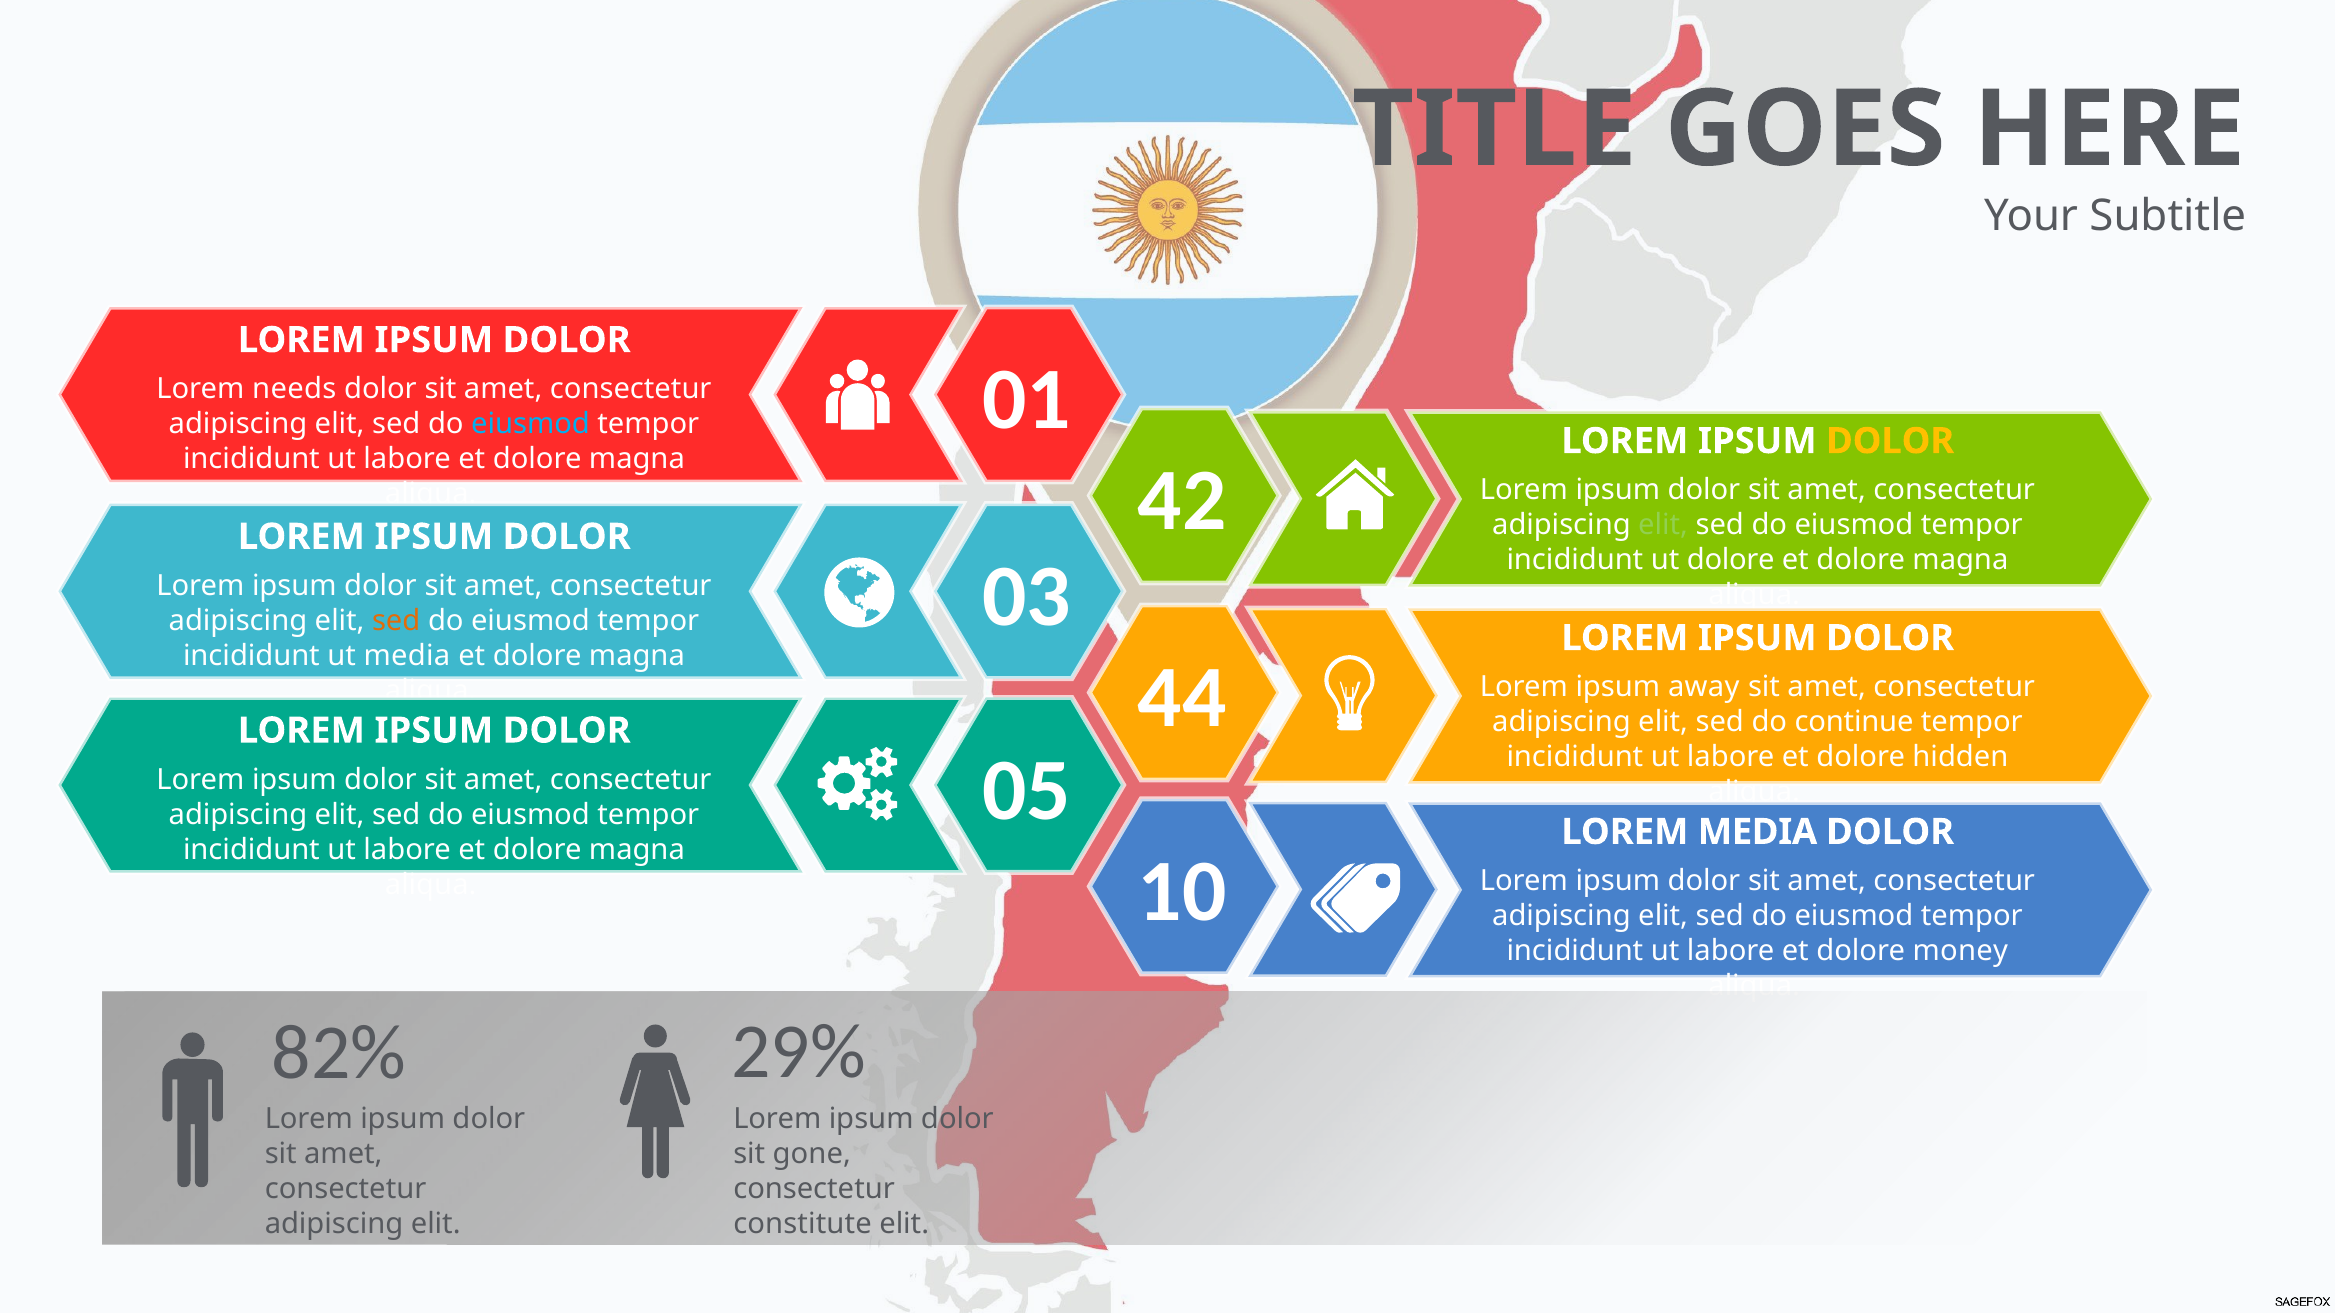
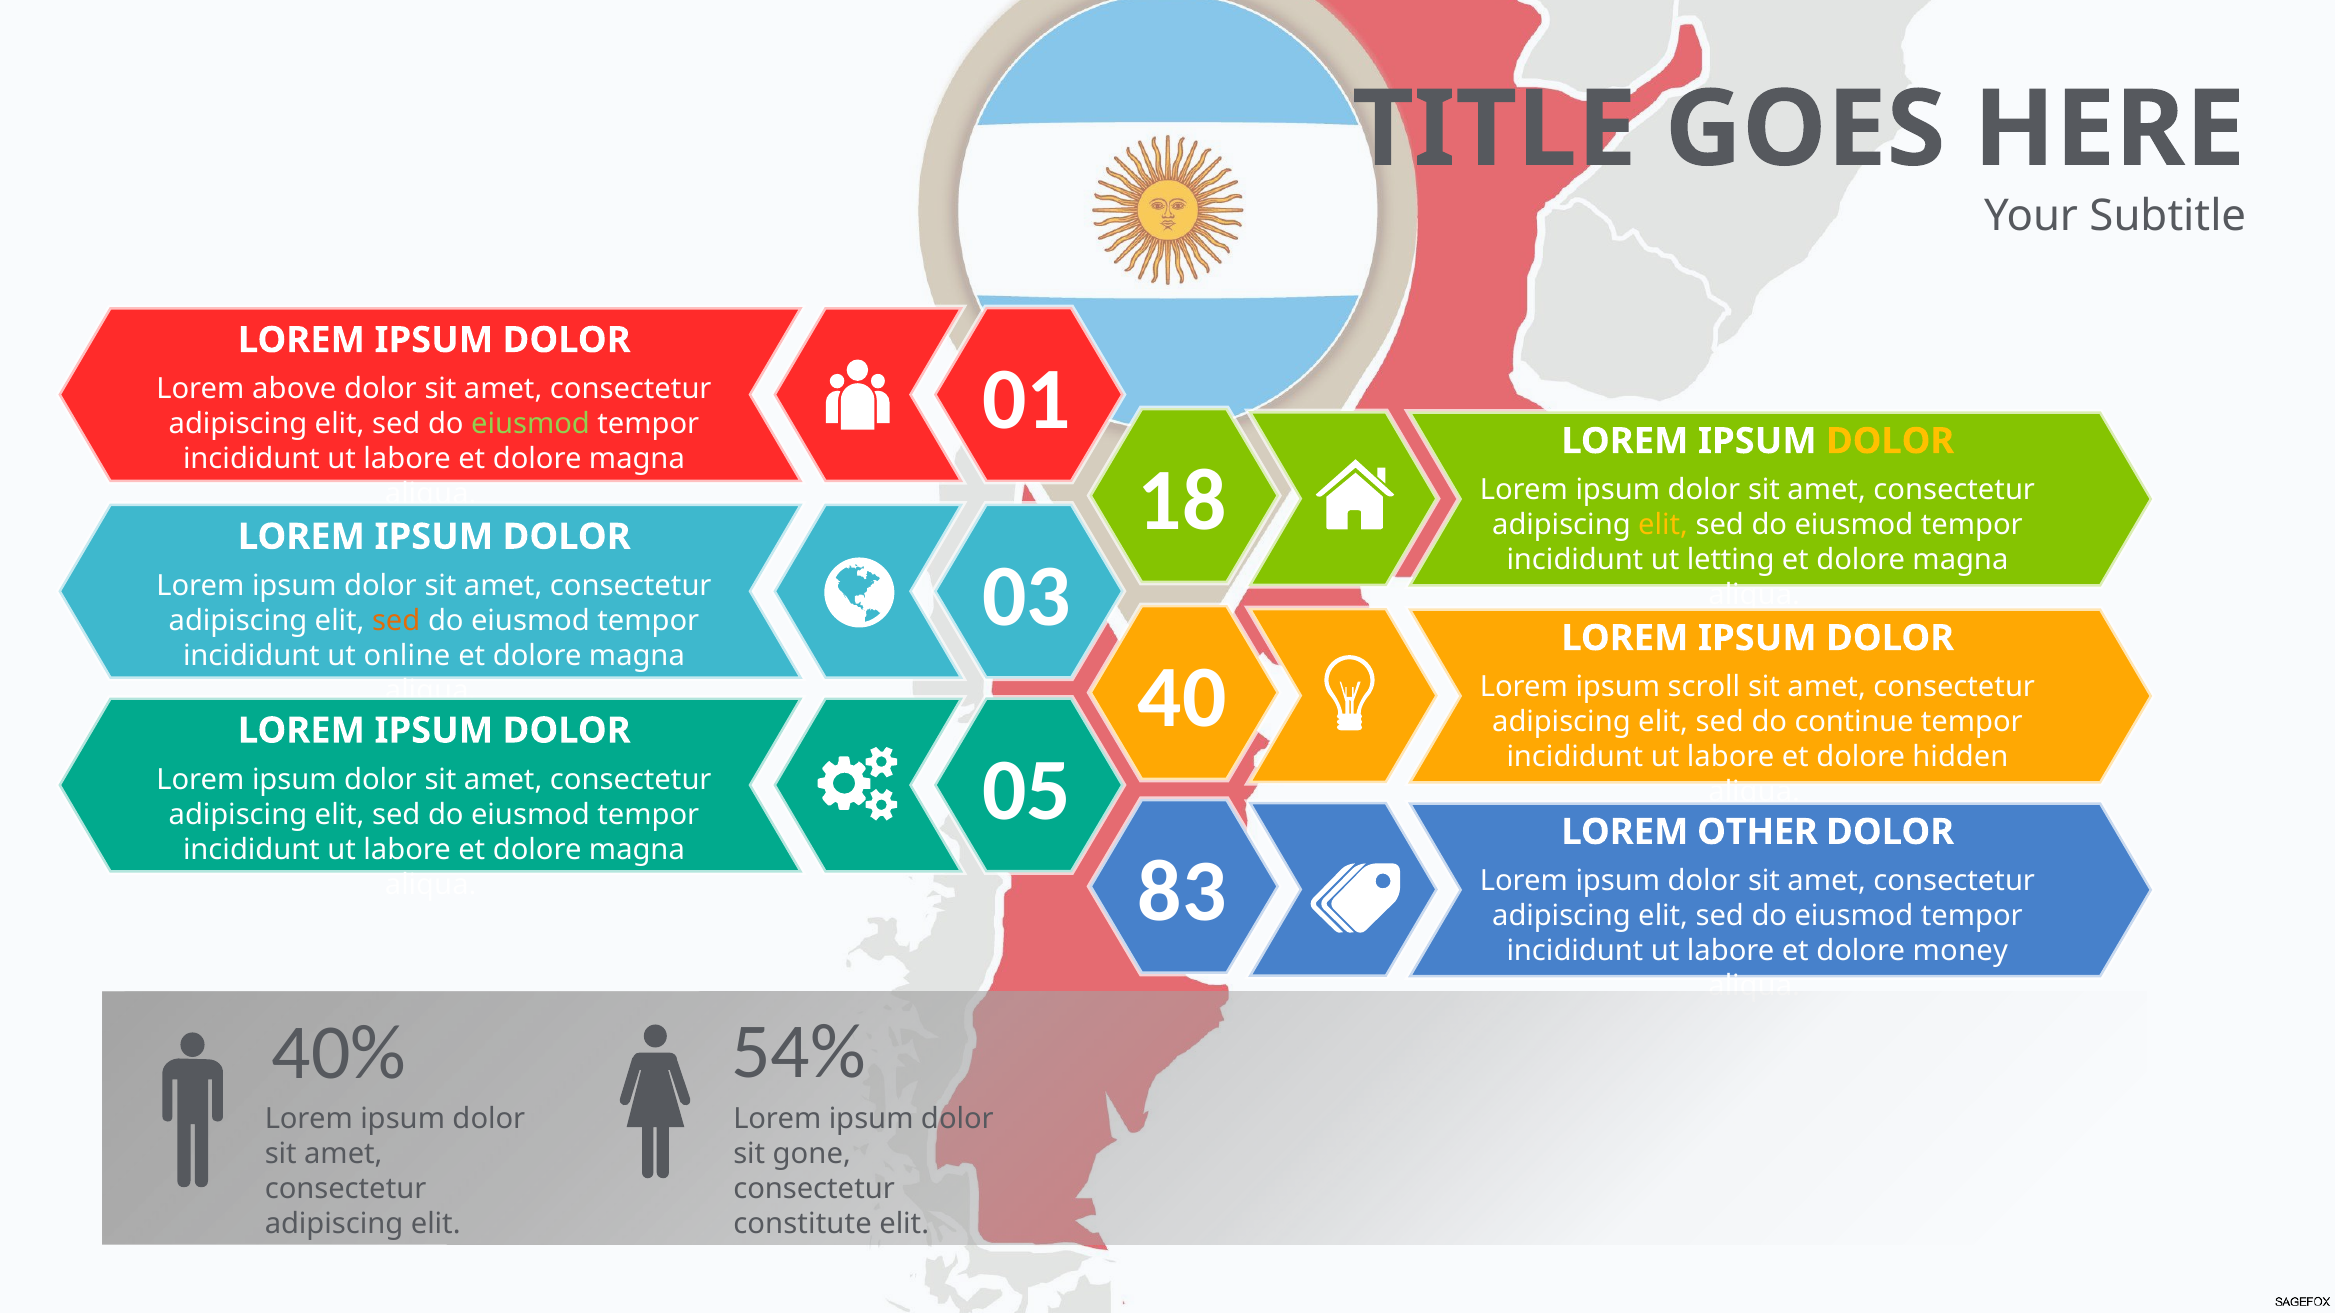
needs: needs -> above (294, 389)
eiusmod colour: light blue -> light green (530, 424)
42: 42 -> 18 (1182, 501)
elit colour: light green -> yellow (1663, 525)
ut dolore: dolore -> letting (1731, 560)
ut media: media -> online (407, 656)
away: away -> scroll (1704, 687)
44: 44 -> 40 (1182, 698)
LOREM MEDIA: MEDIA -> OTHER (1757, 832)
10: 10 -> 83 (1182, 892)
29%: 29% -> 54% (799, 1052)
82%: 82% -> 40% (339, 1054)
